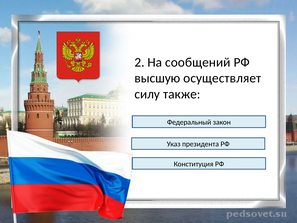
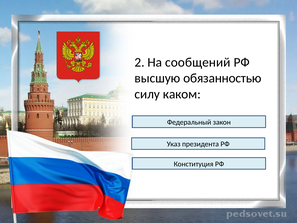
осуществляет: осуществляет -> обязанностью (222, 78)
также: также -> каком (182, 94)
